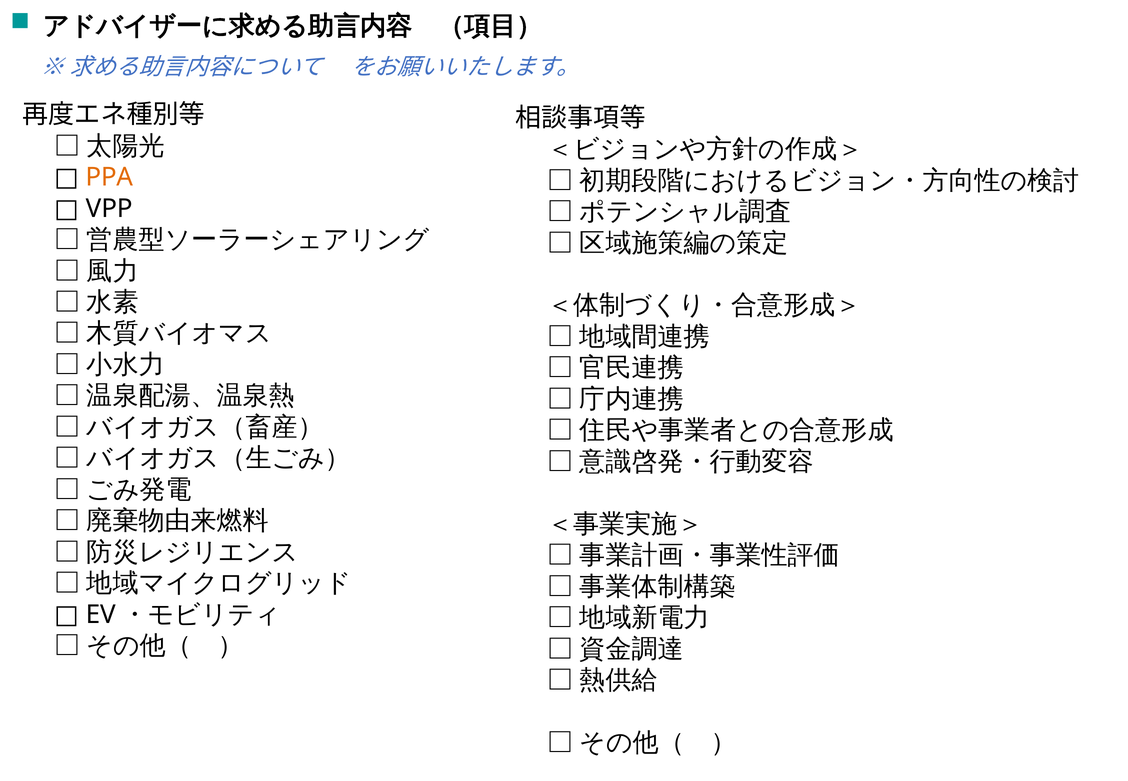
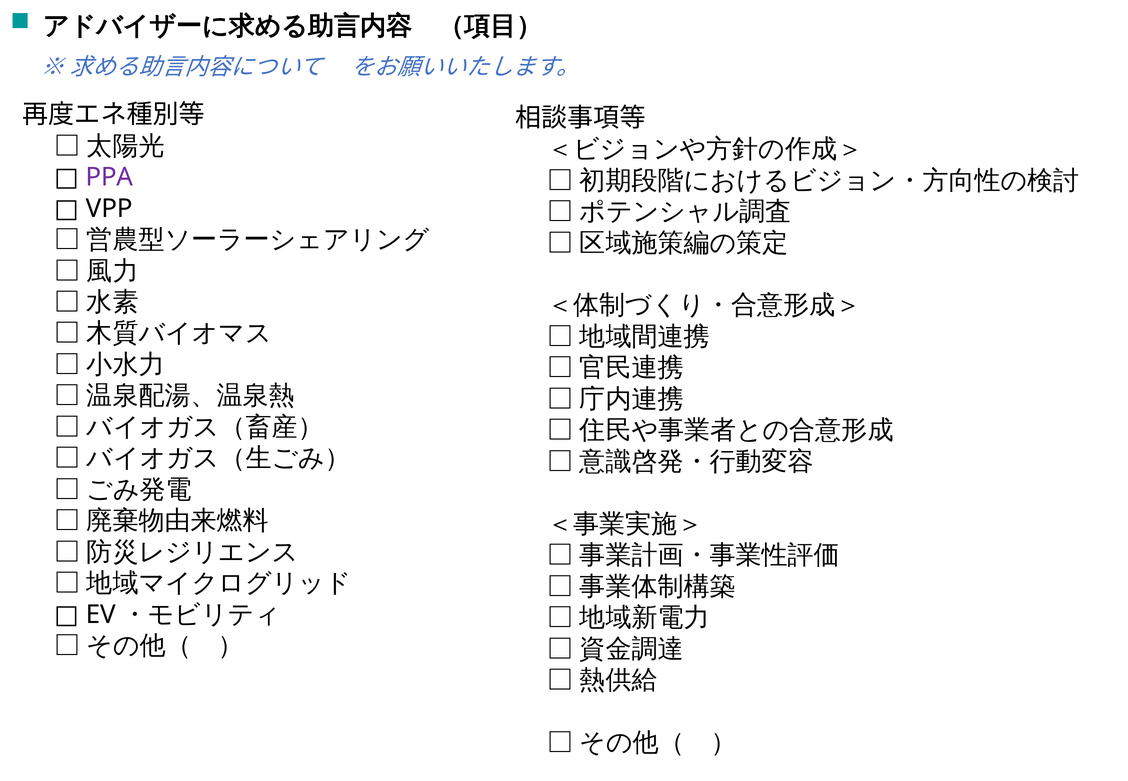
PPA colour: orange -> purple (109, 177)
